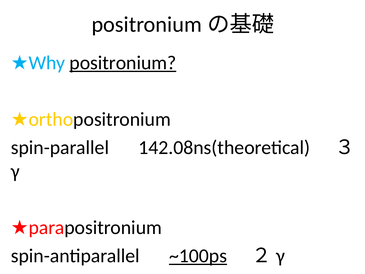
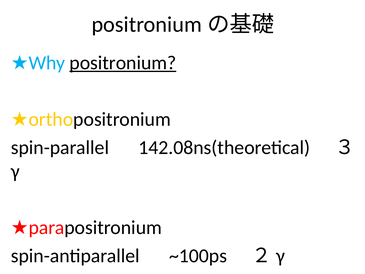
~100ps underline: present -> none (198, 256)
